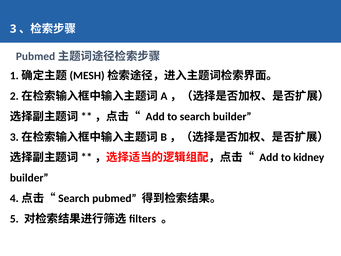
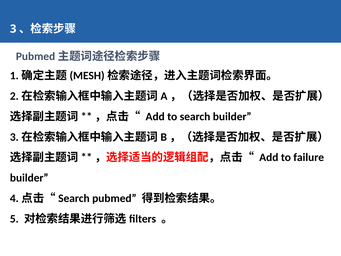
kidney: kidney -> failure (309, 157)
